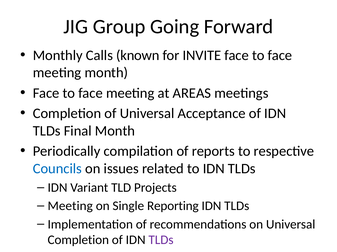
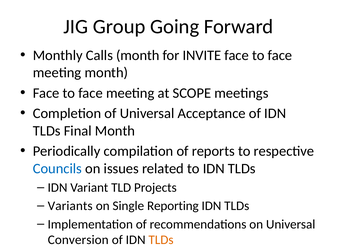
Calls known: known -> month (138, 56)
AREAS: AREAS -> SCOPE (192, 93)
Meeting: Meeting -> Variants (70, 206)
Completion: Completion -> Conversion (78, 241)
TLDs colour: purple -> orange (161, 241)
